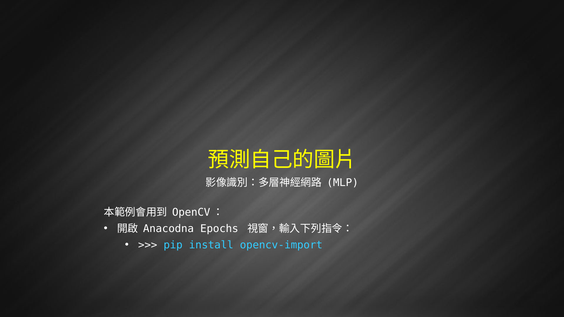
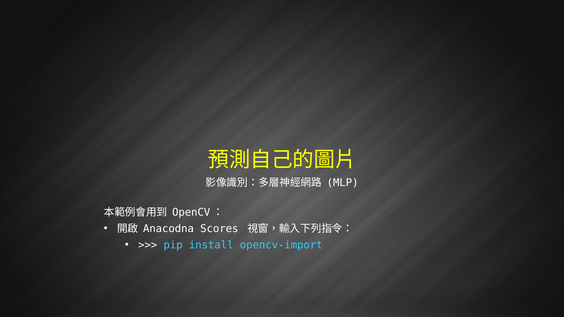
Epochs: Epochs -> Scores (219, 229)
